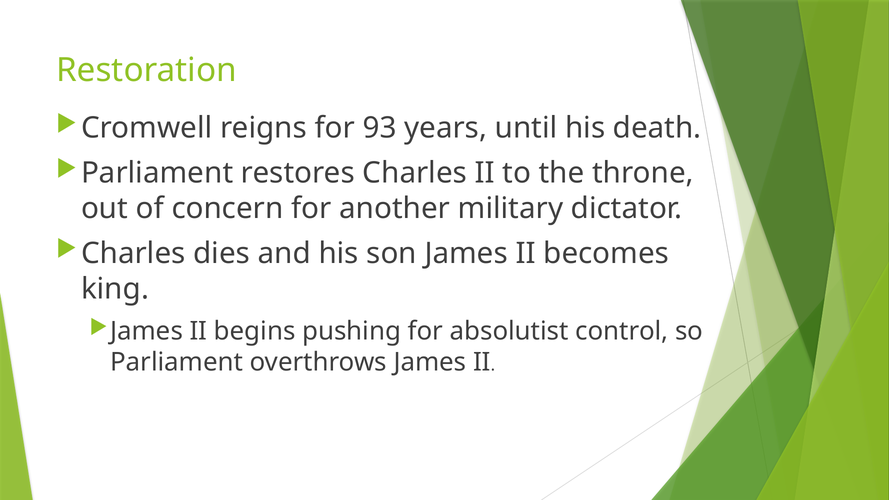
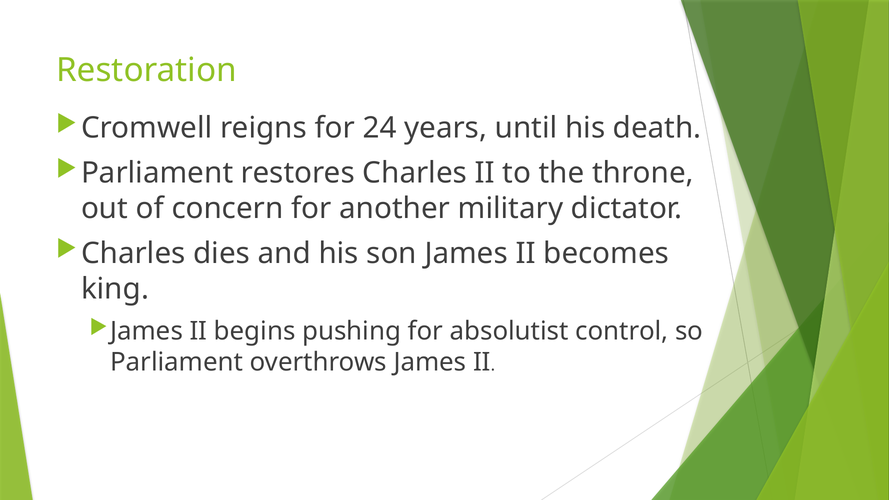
93: 93 -> 24 (380, 128)
